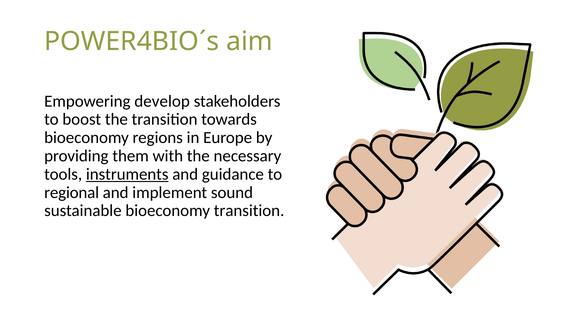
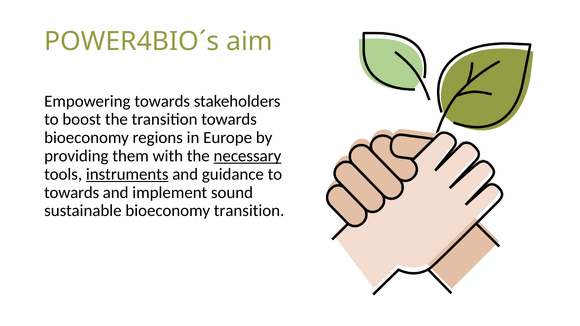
Empowering develop: develop -> towards (162, 101)
necessary underline: none -> present (247, 156)
regional: regional -> towards (72, 193)
